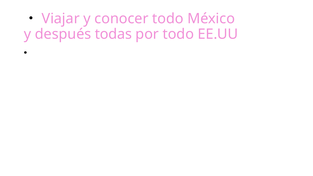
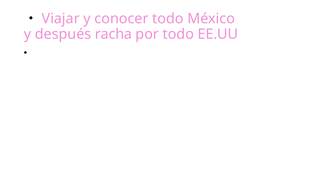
todas: todas -> racha (113, 34)
